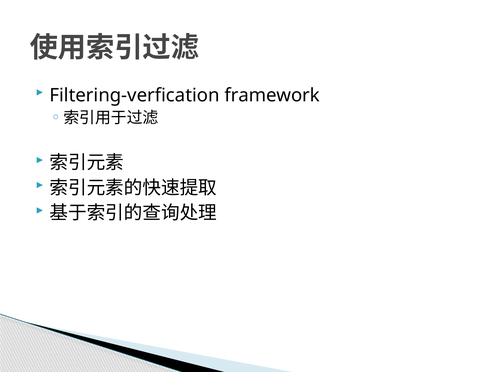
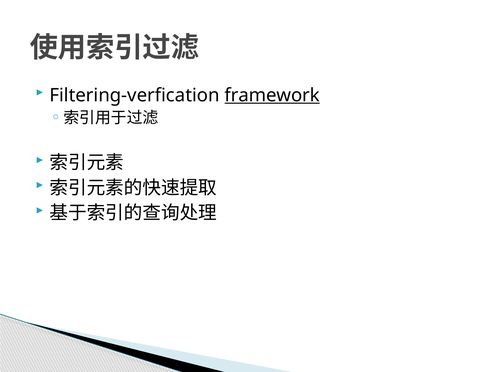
framework underline: none -> present (272, 95)
